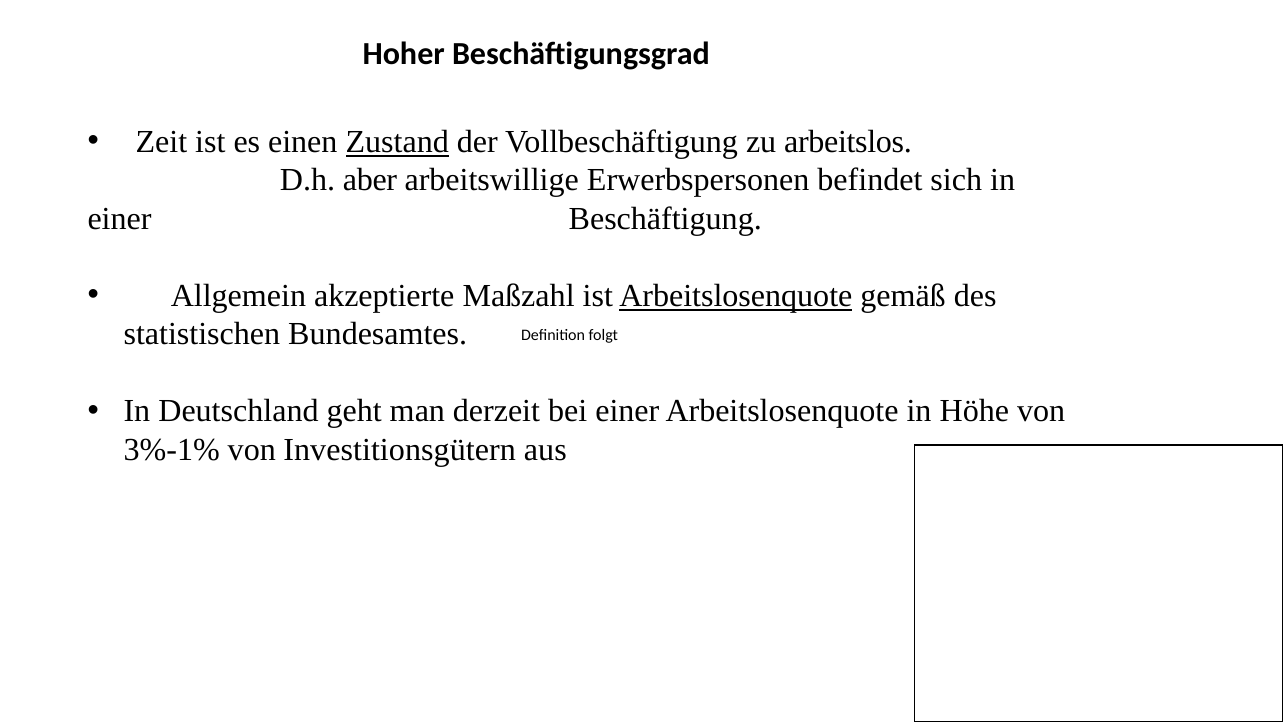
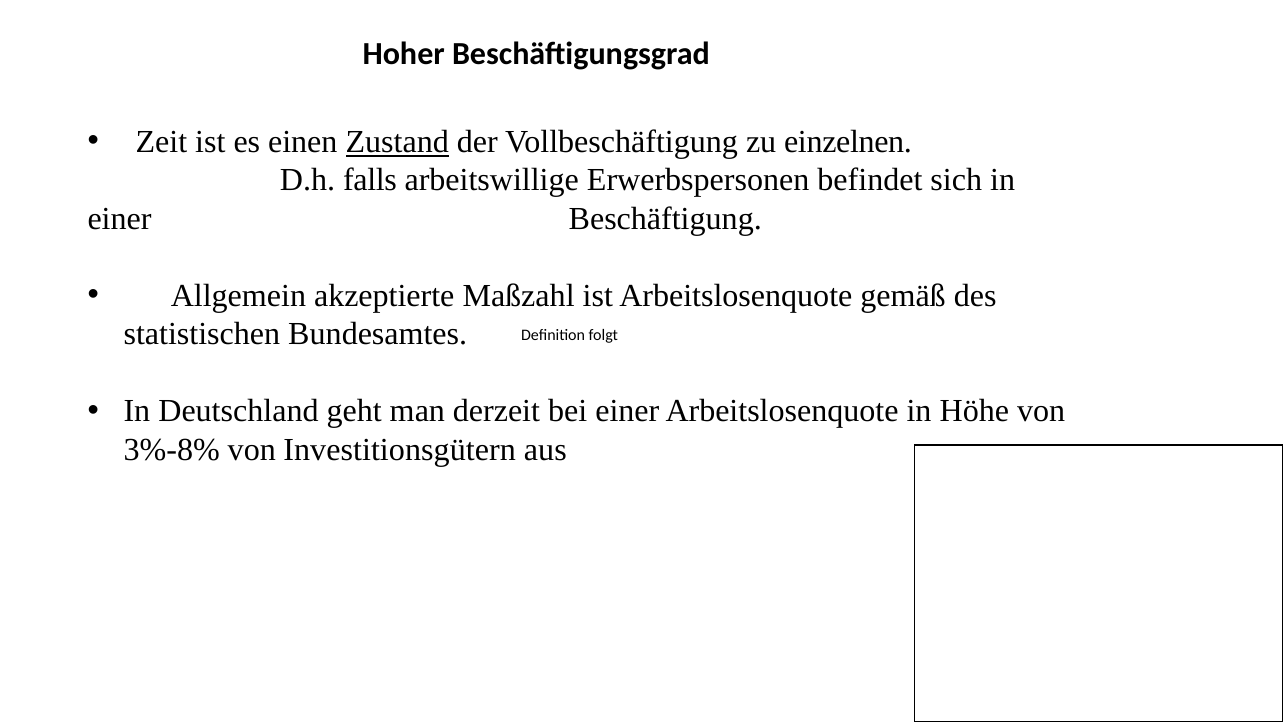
arbeitslos: arbeitslos -> einzelnen (848, 142)
aber: aber -> falls (370, 180)
Arbeitslosenquote underline: present -> none (736, 296)
3%-1%: 3%-1% -> 3%-8% (172, 450)
